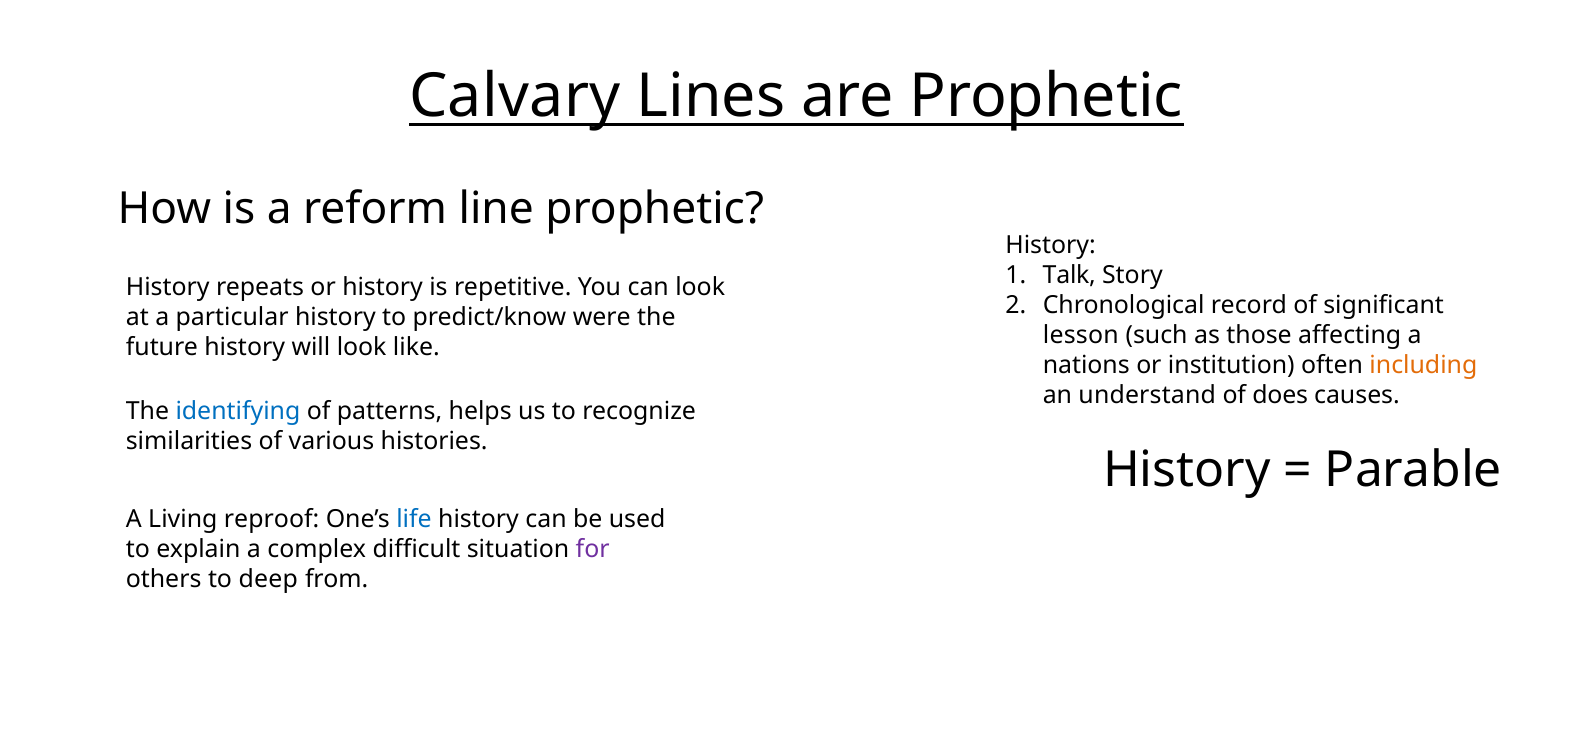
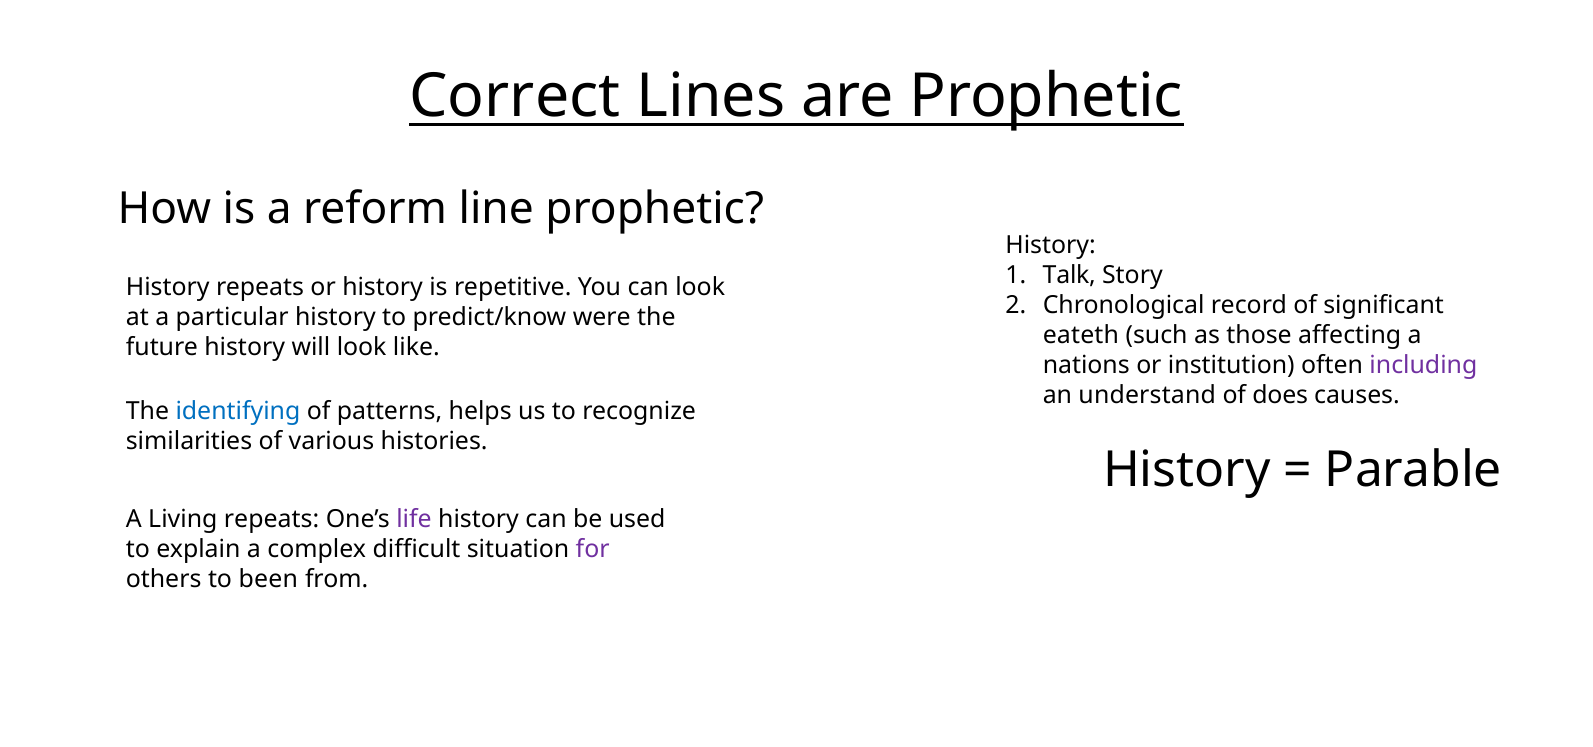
Calvary: Calvary -> Correct (515, 96)
lesson: lesson -> eateth (1081, 335)
including colour: orange -> purple (1423, 365)
Living reproof: reproof -> repeats (272, 519)
life colour: blue -> purple (414, 519)
deep: deep -> been (268, 579)
